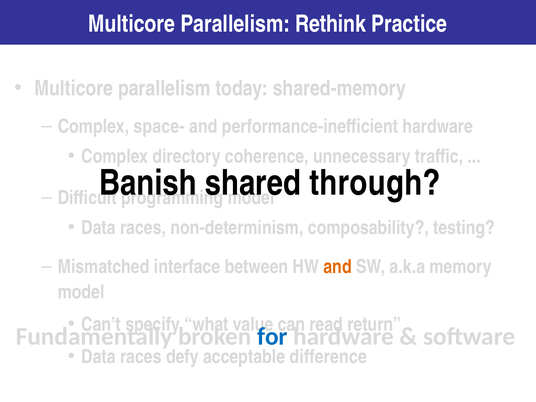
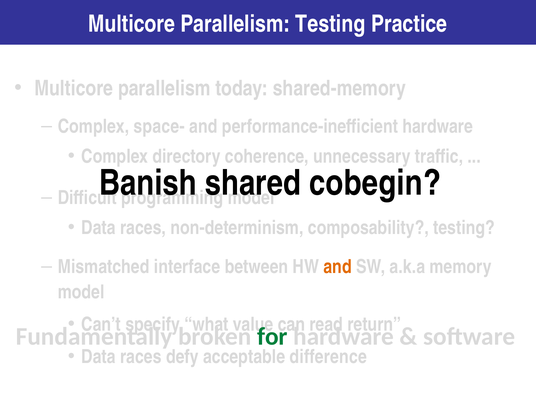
Parallelism Rethink: Rethink -> Testing (330, 24)
through: through -> cobegin (375, 183)
for colour: blue -> green (272, 336)
